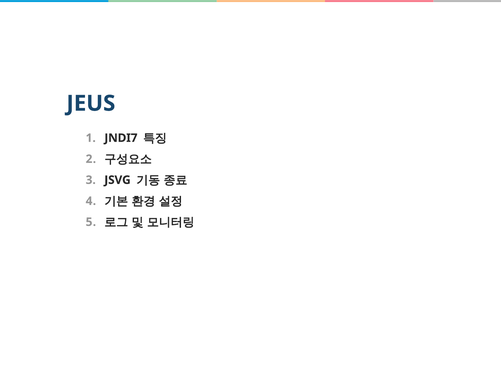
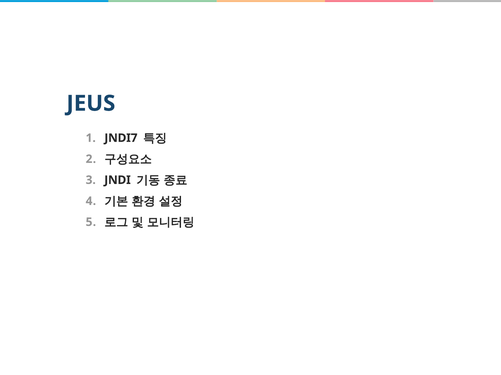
JSVG: JSVG -> JNDI (118, 180)
